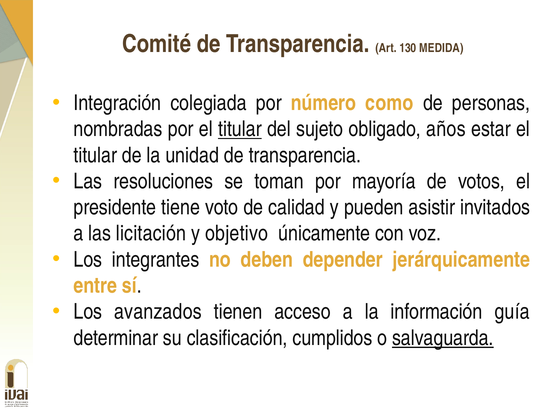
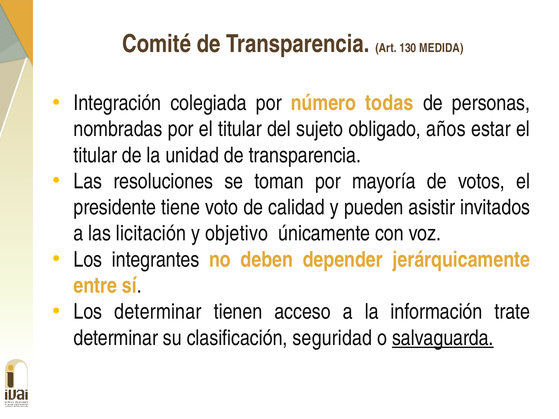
como: como -> todas (389, 103)
titular underline: present -> none (240, 129)
Los avanzados: avanzados -> determinar (158, 312)
guía: guía -> trate (512, 312)
cumplidos: cumplidos -> seguridad (332, 338)
